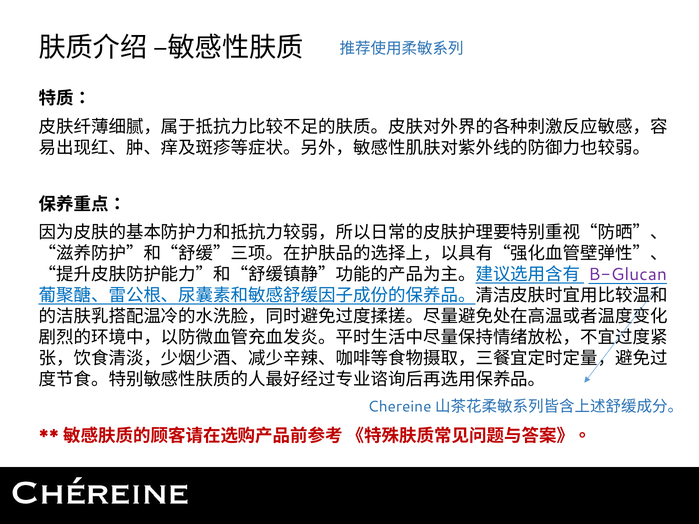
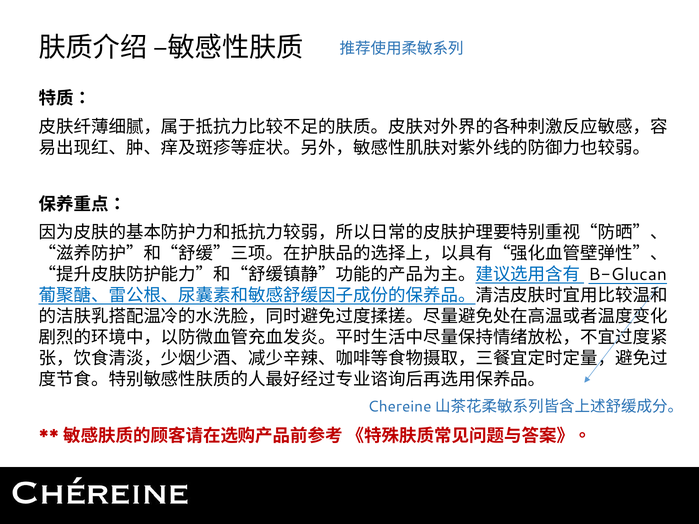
B-Glucan colour: purple -> black (628, 275)
